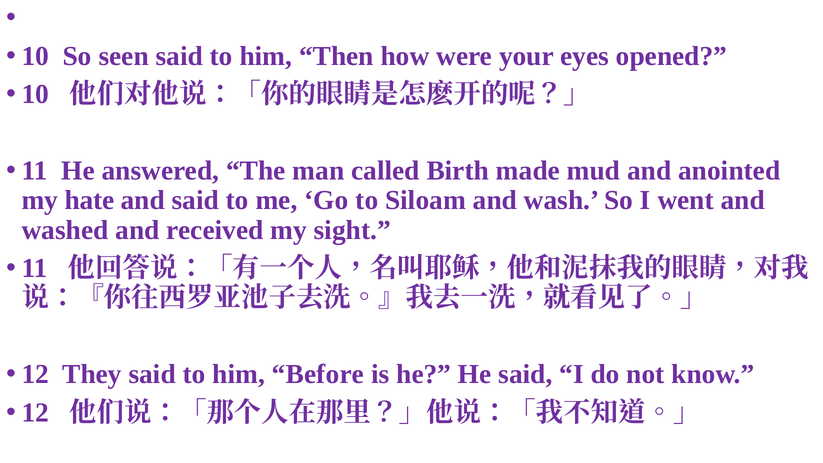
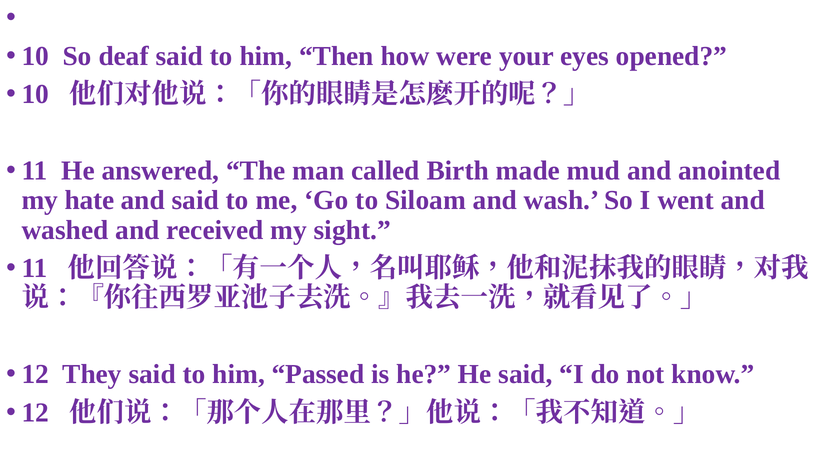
seen: seen -> deaf (124, 56)
Before: Before -> Passed (318, 374)
